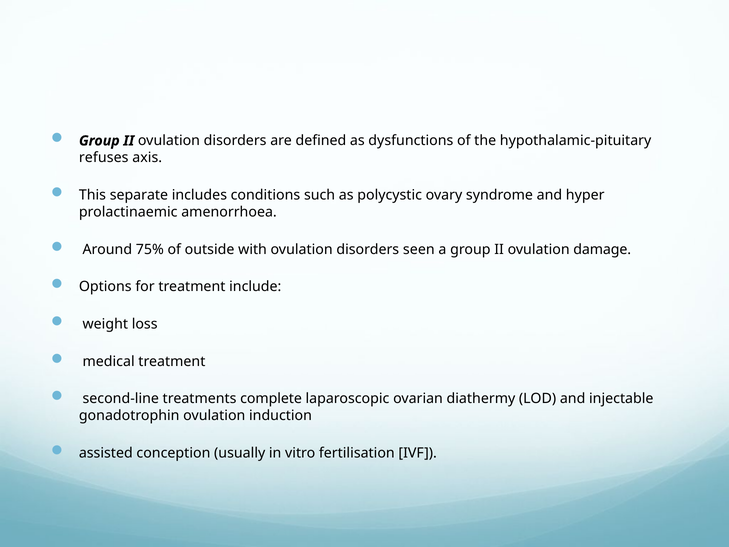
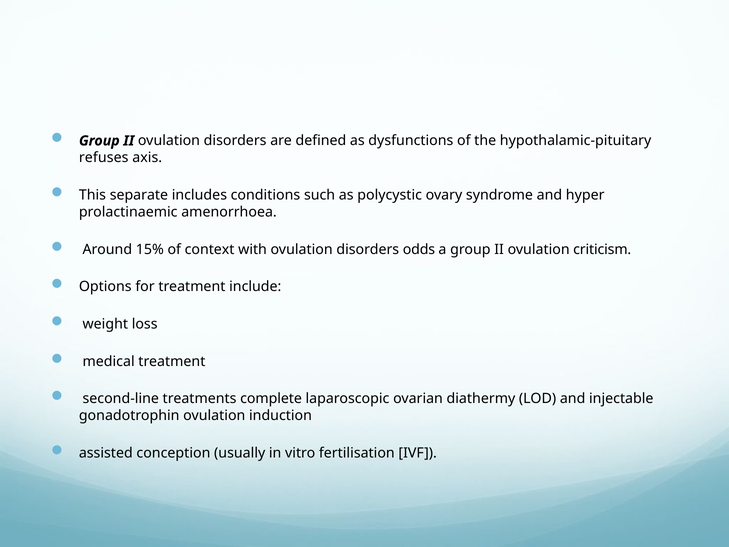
75%: 75% -> 15% (150, 249)
outside: outside -> context (210, 249)
seen: seen -> odds (419, 249)
damage: damage -> criticism (602, 249)
